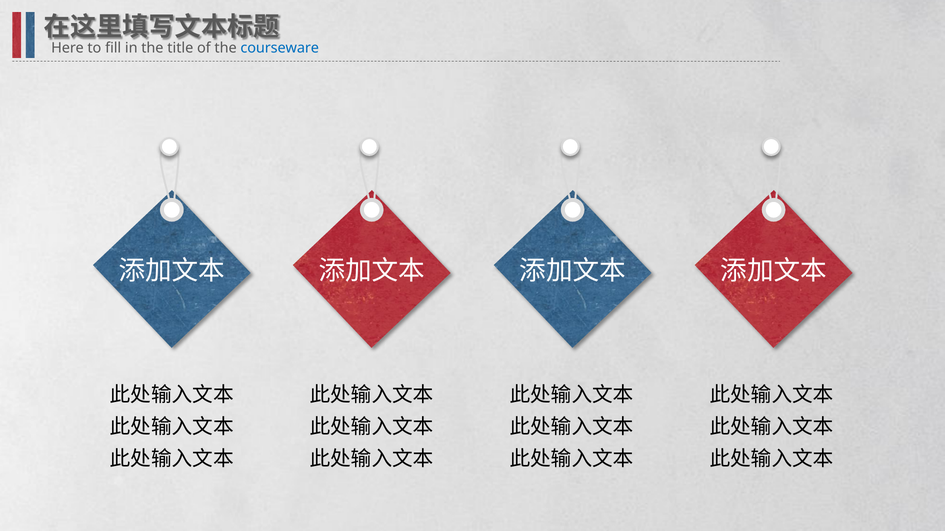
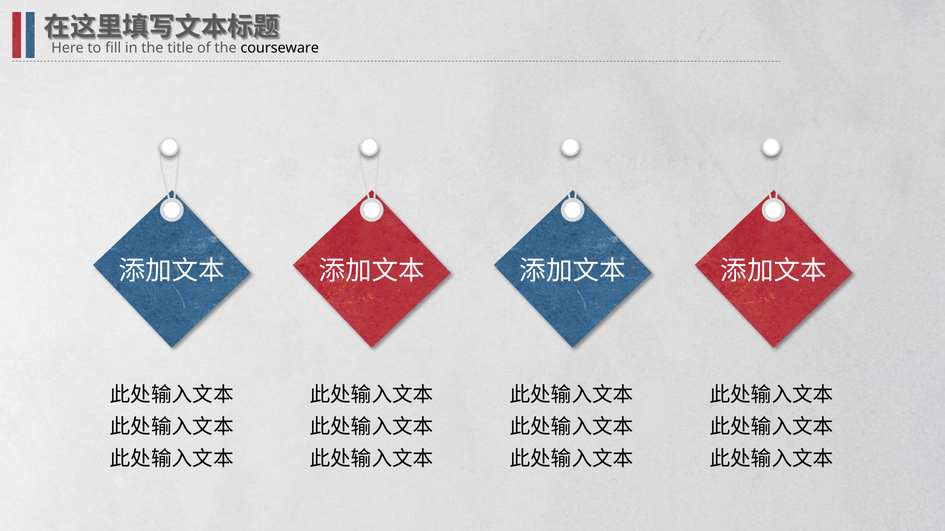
courseware colour: blue -> black (280, 48)
